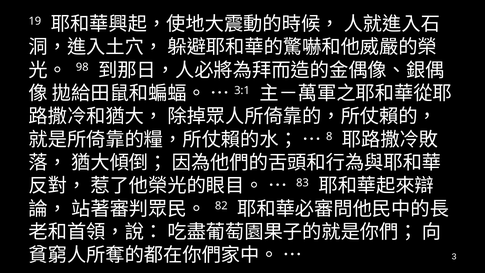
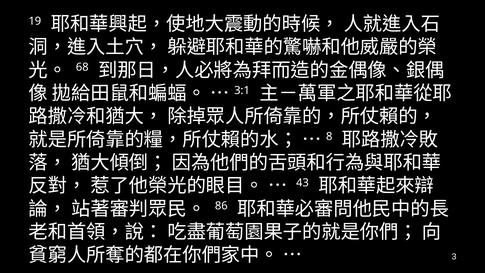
98: 98 -> 68 (82, 67)
83: 83 -> 43 (302, 183)
82: 82 -> 86 (221, 206)
